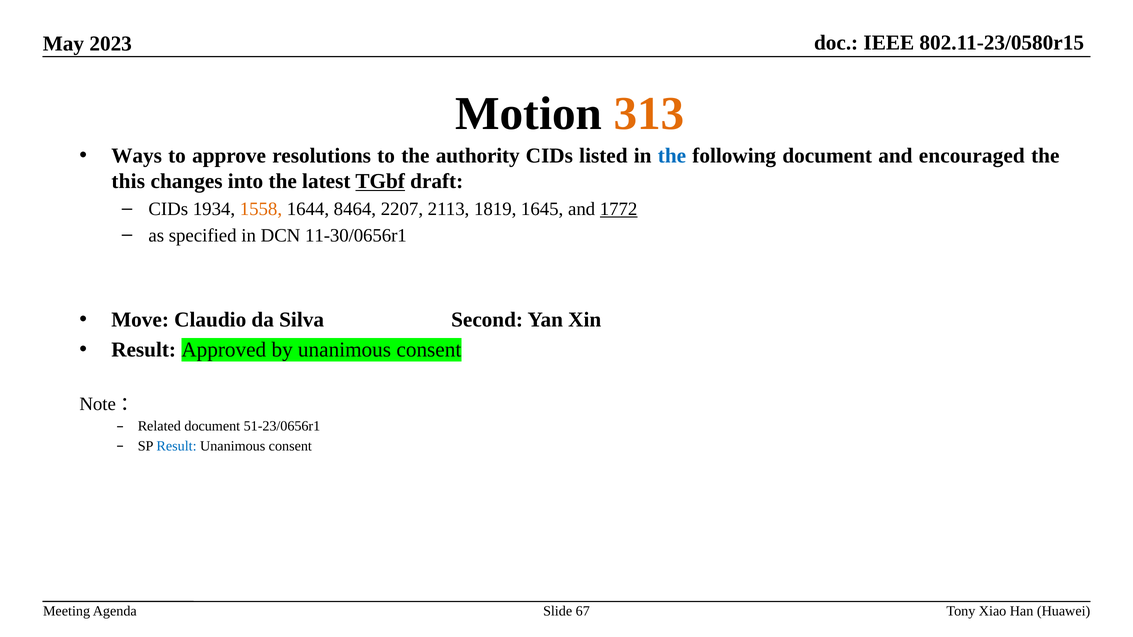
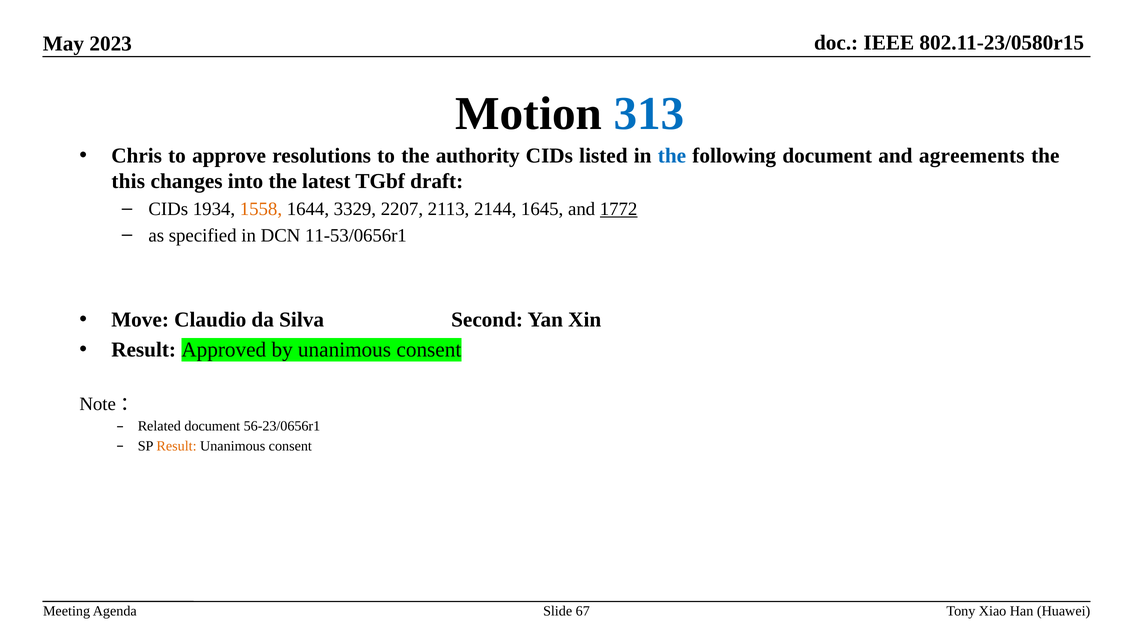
313 colour: orange -> blue (649, 114)
Ways: Ways -> Chris (137, 156)
encouraged: encouraged -> agreements (972, 156)
TGbf underline: present -> none (380, 181)
8464: 8464 -> 3329 (355, 209)
1819: 1819 -> 2144 (495, 209)
11-30/0656r1: 11-30/0656r1 -> 11-53/0656r1 (356, 235)
51-23/0656r1: 51-23/0656r1 -> 56-23/0656r1 (282, 426)
Result colour: blue -> orange (177, 446)
